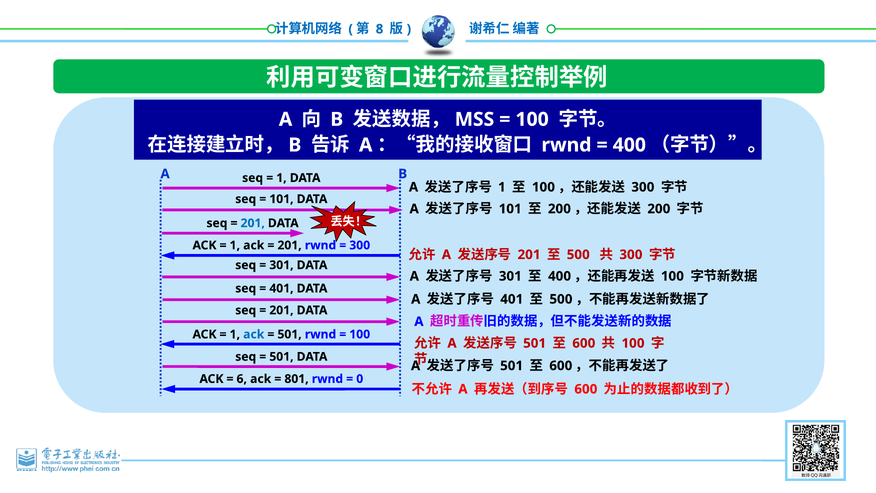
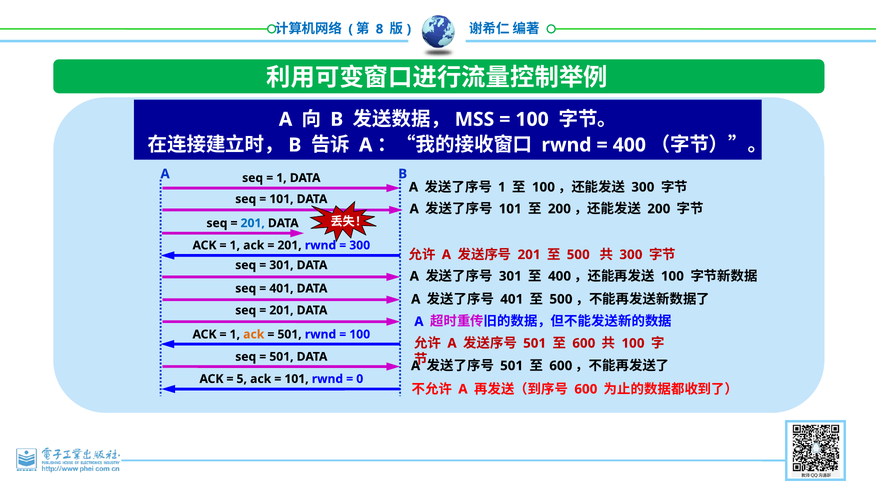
ack colour: blue -> orange (254, 334)
6: 6 -> 5 (242, 379)
801: 801 -> 101 (297, 379)
